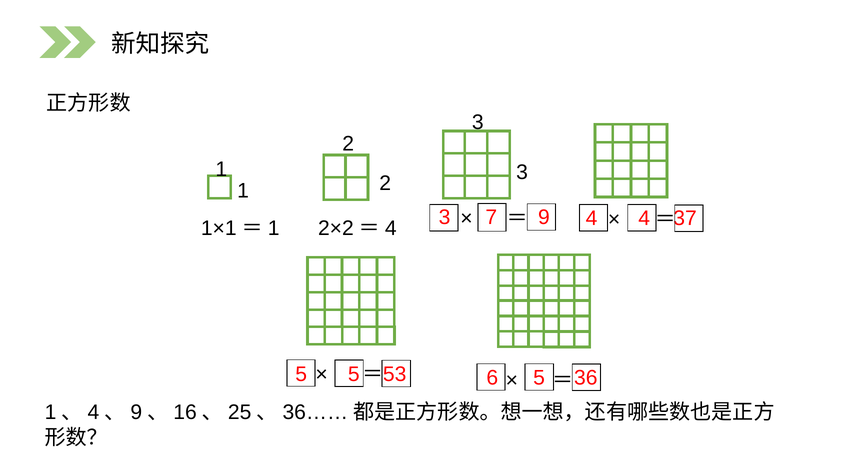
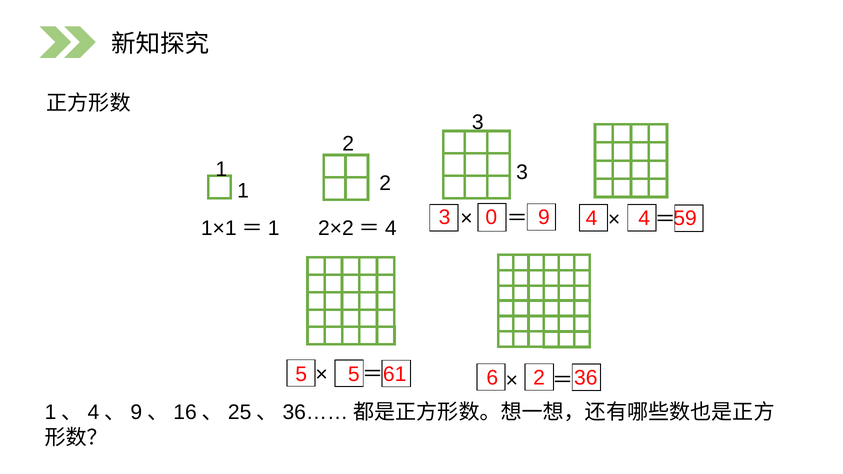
7: 7 -> 0 (491, 217)
37: 37 -> 59 (685, 219)
53: 53 -> 61 (395, 374)
6 5: 5 -> 2 (539, 378)
